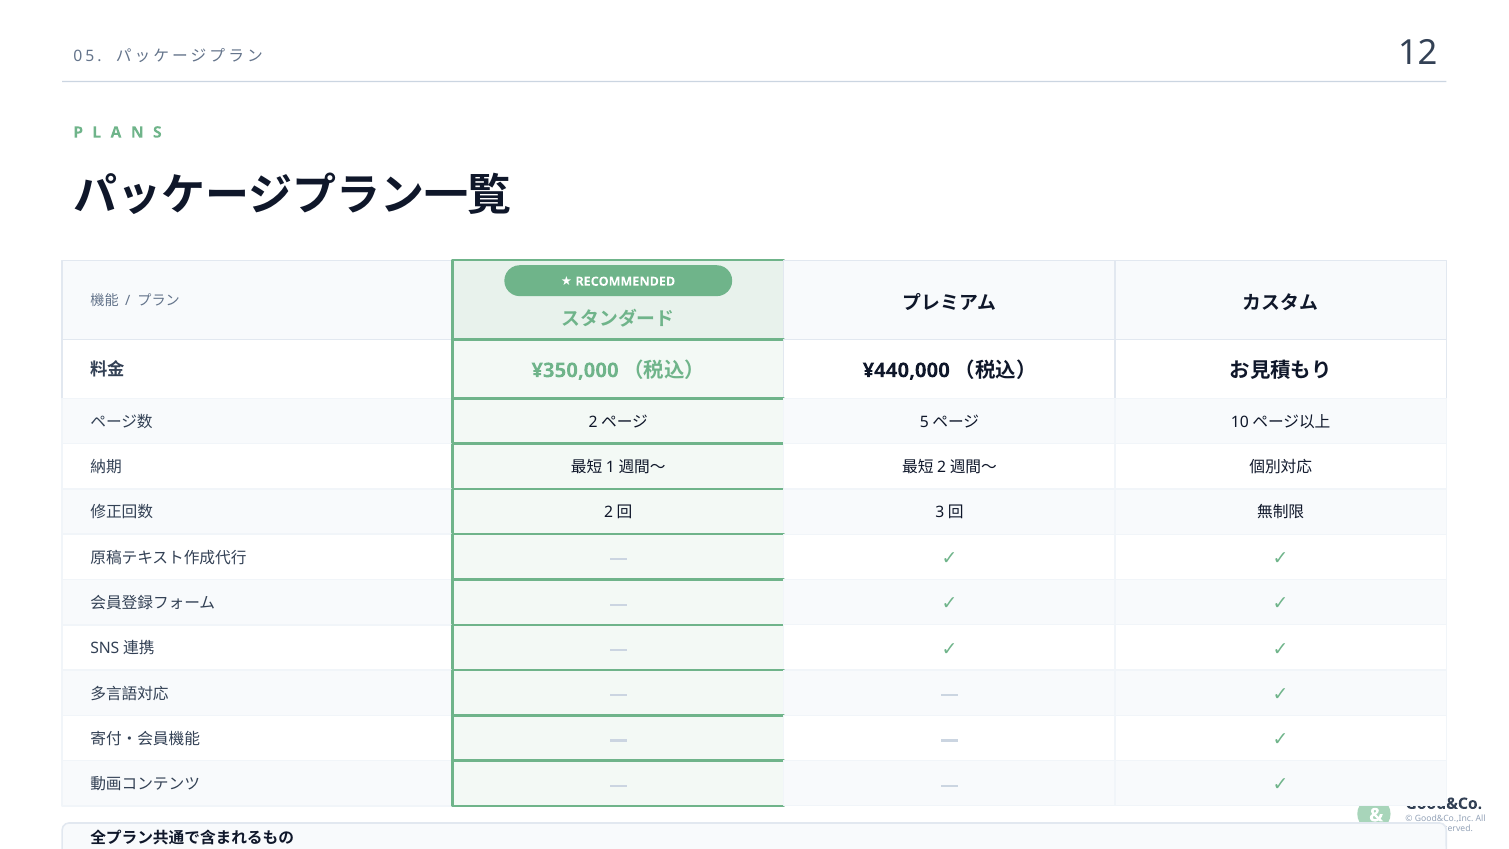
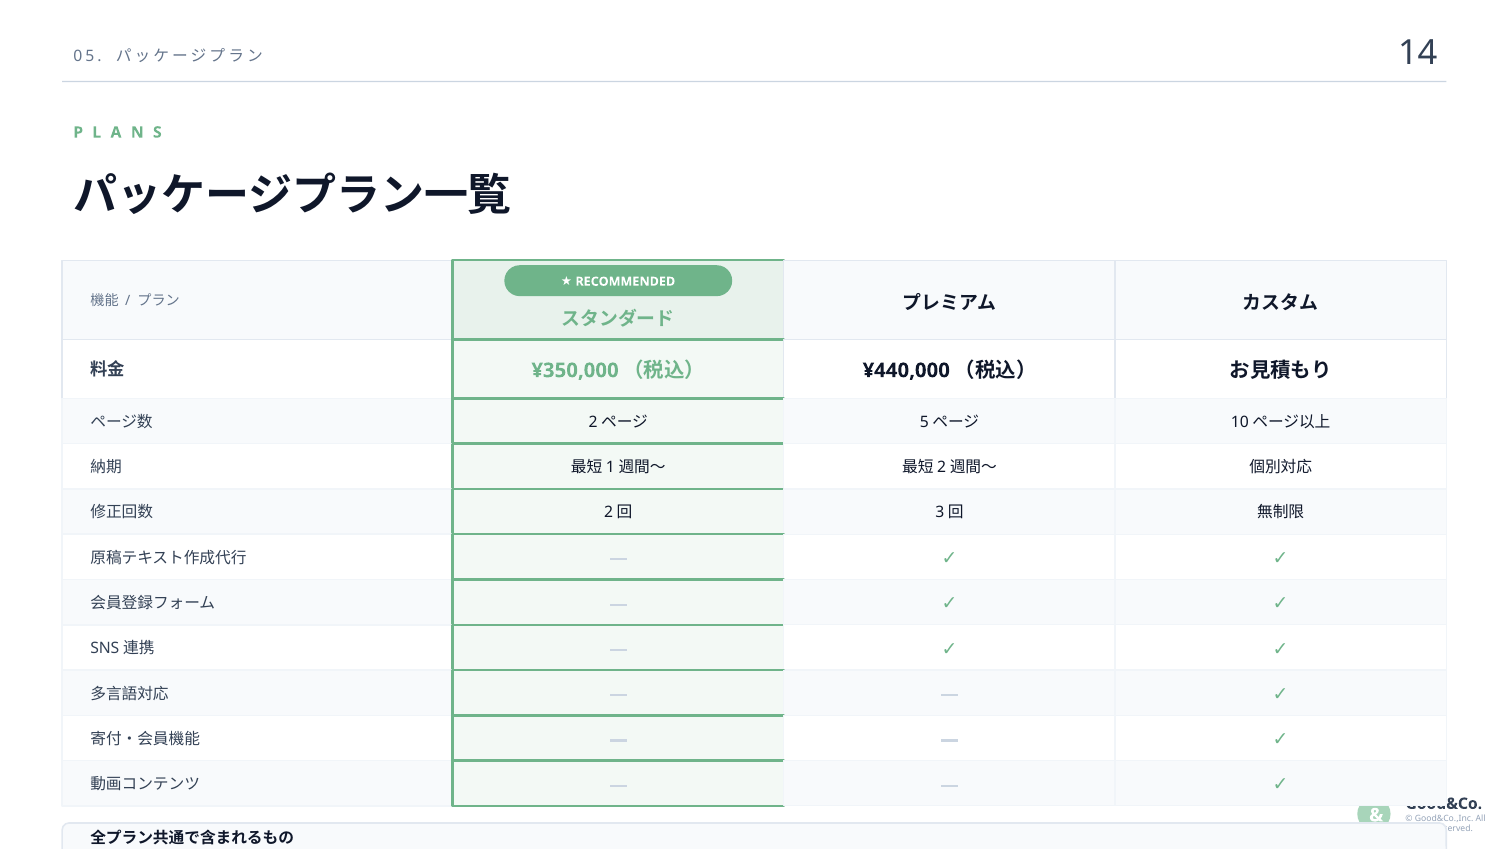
12: 12 -> 14 (1418, 53)
